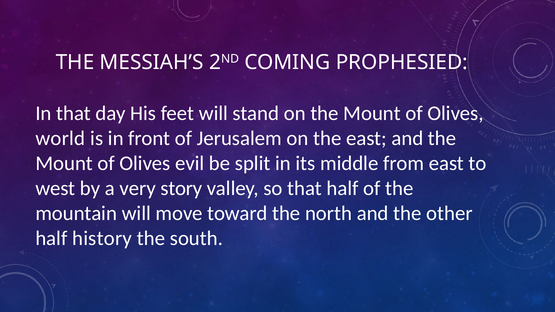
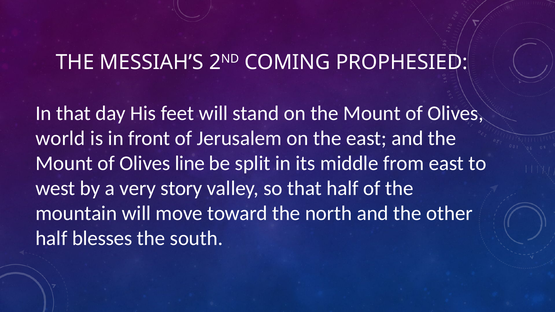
evil: evil -> line (190, 163)
history: history -> blesses (102, 238)
